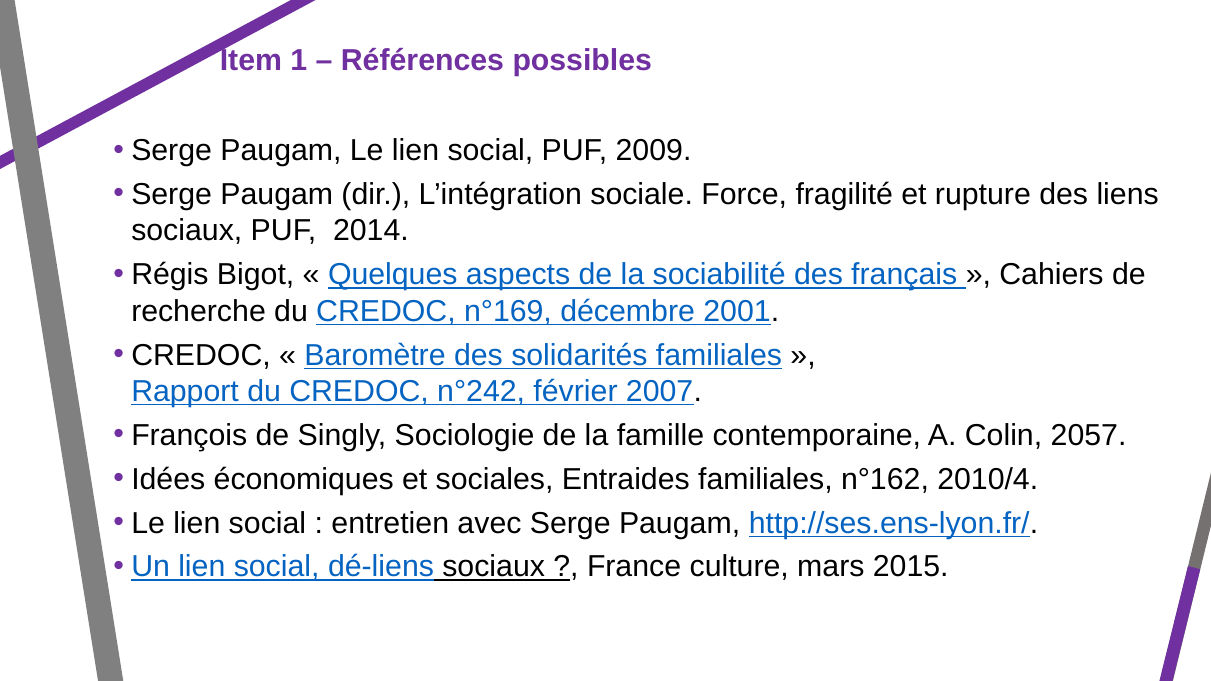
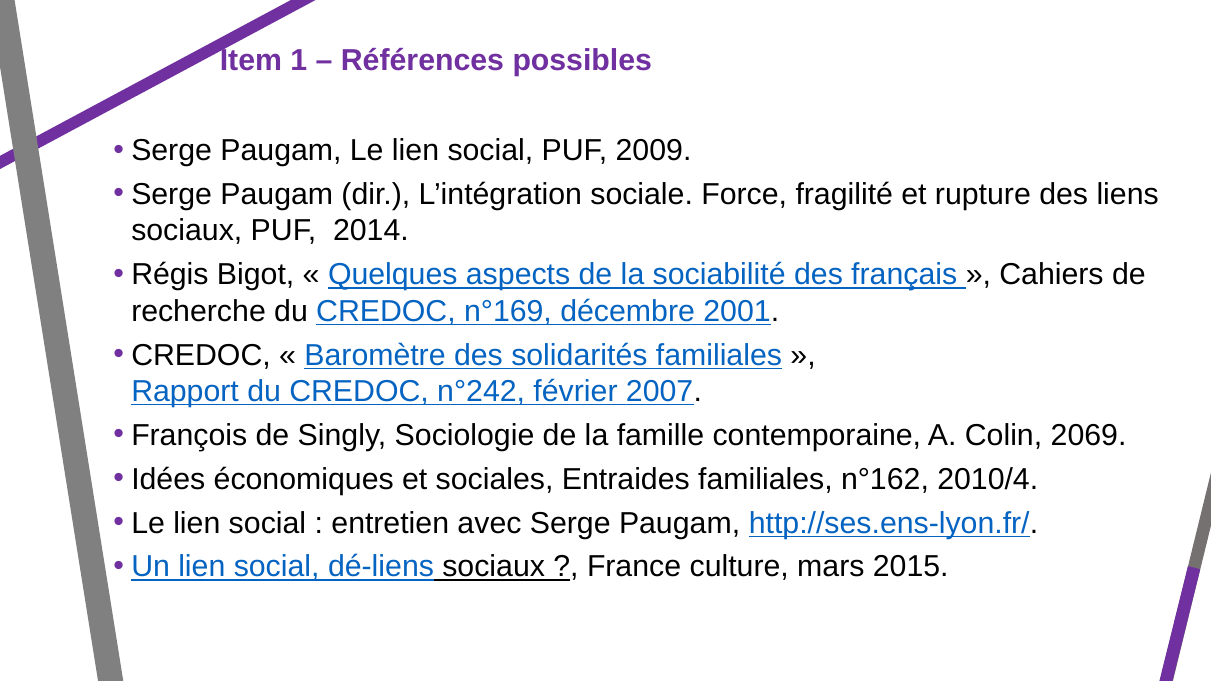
2057: 2057 -> 2069 (1089, 435)
